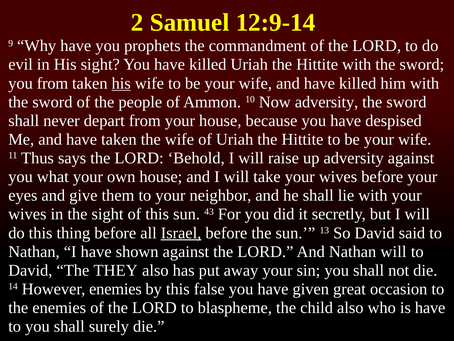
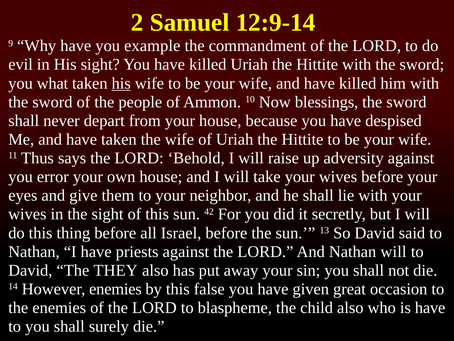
prophets: prophets -> example (152, 46)
you from: from -> what (52, 83)
Now adversity: adversity -> blessings (327, 102)
what: what -> error (53, 177)
43: 43 -> 42 (209, 211)
Israel underline: present -> none (181, 233)
shown: shown -> priests (137, 251)
